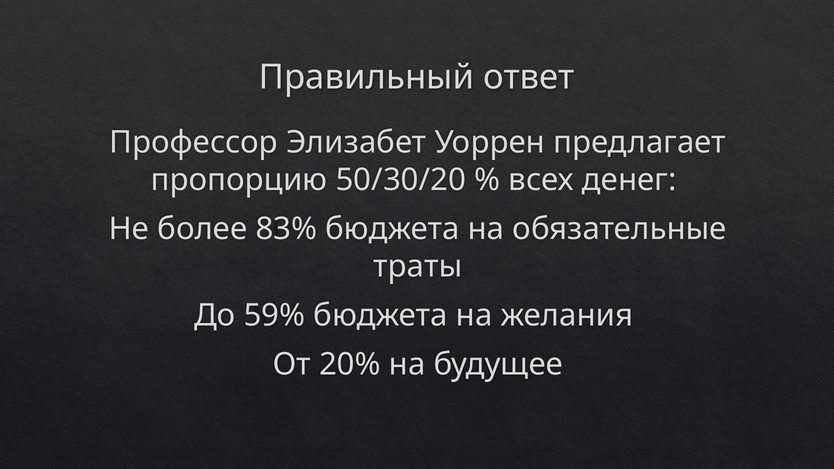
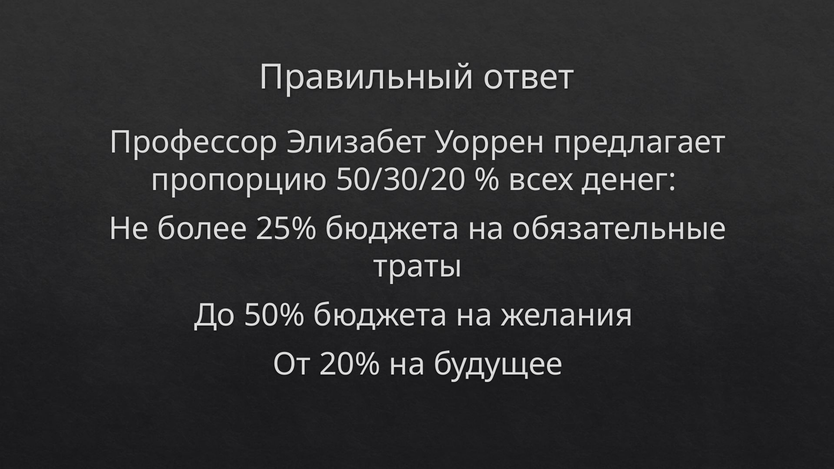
83%: 83% -> 25% (286, 229)
59%: 59% -> 50% (274, 316)
